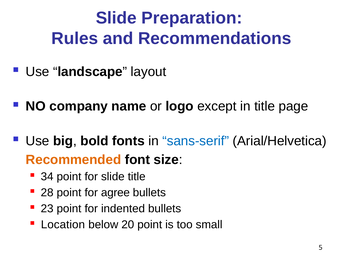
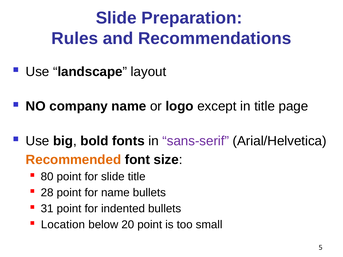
sans-serif colour: blue -> purple (196, 141)
34: 34 -> 80 (47, 177)
for agree: agree -> name (115, 193)
23: 23 -> 31 (47, 209)
